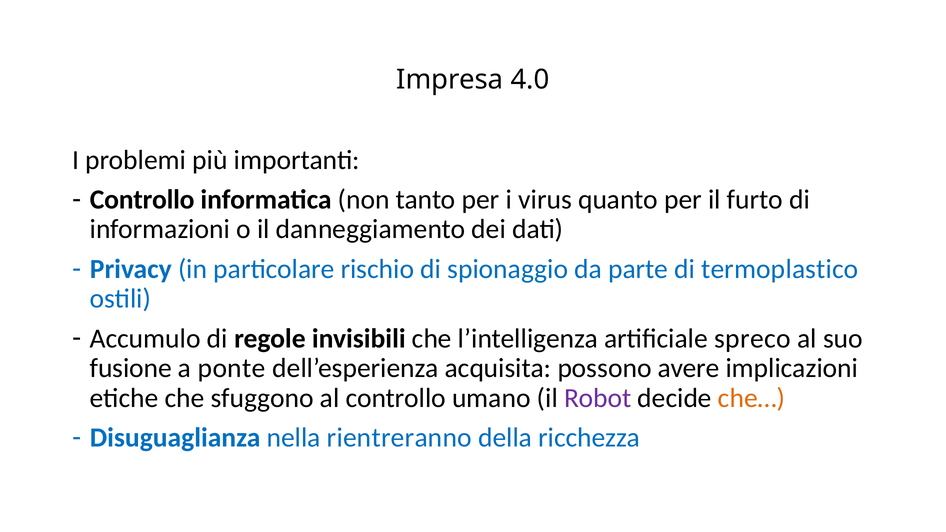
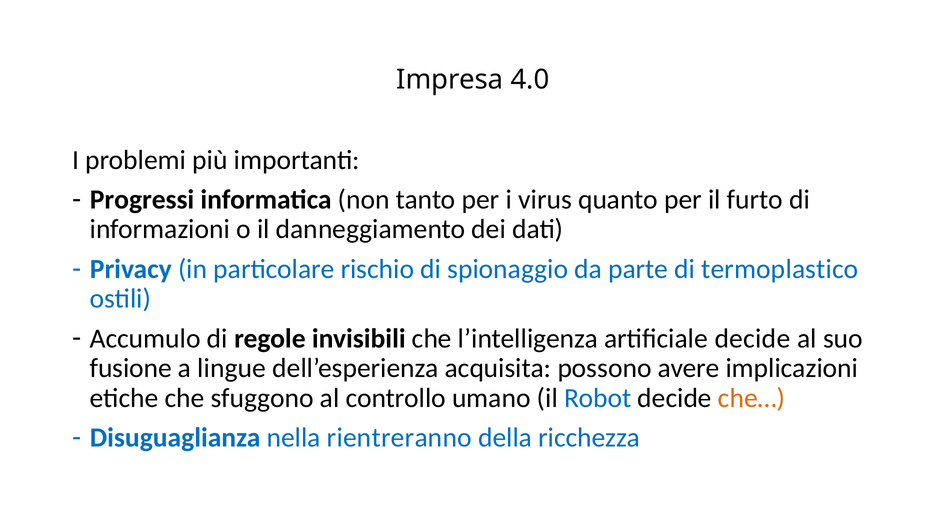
Controllo: Controllo -> Progressi (142, 200)
artificiale spreco: spreco -> decide (752, 339)
ponte: ponte -> lingue (232, 368)
Robot colour: purple -> blue (598, 398)
